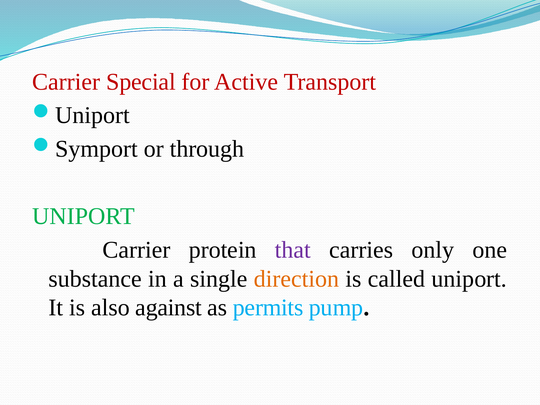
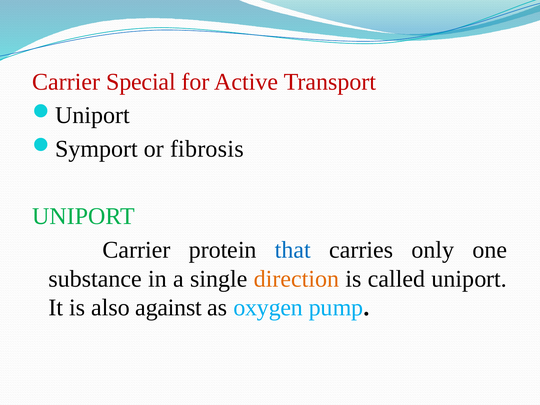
through: through -> fibrosis (207, 149)
that colour: purple -> blue (293, 250)
permits: permits -> oxygen (268, 308)
